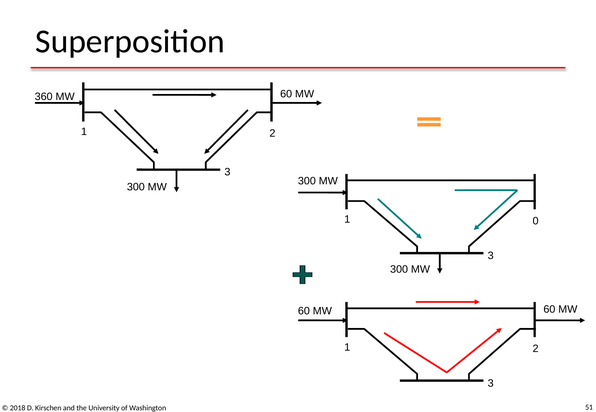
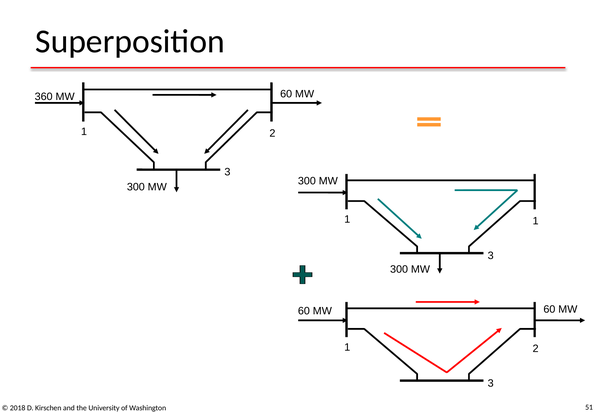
1 0: 0 -> 1 (536, 221)
